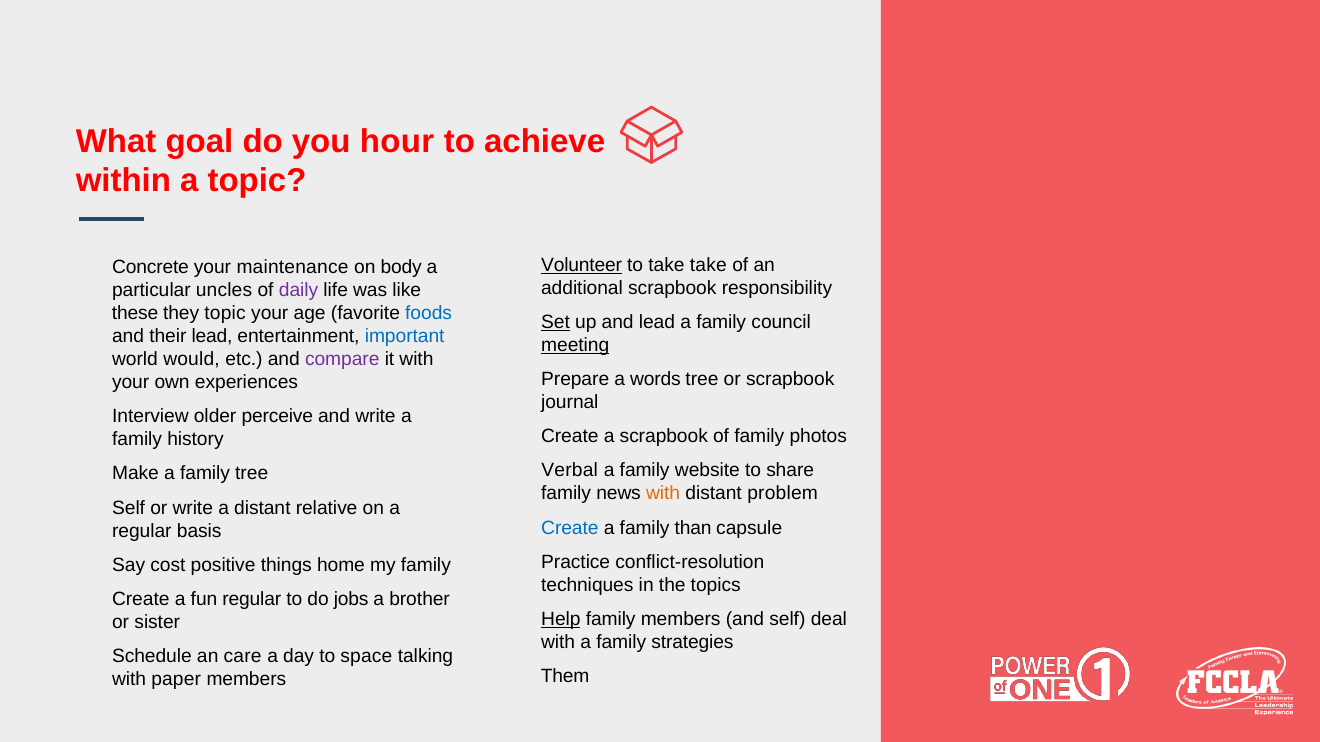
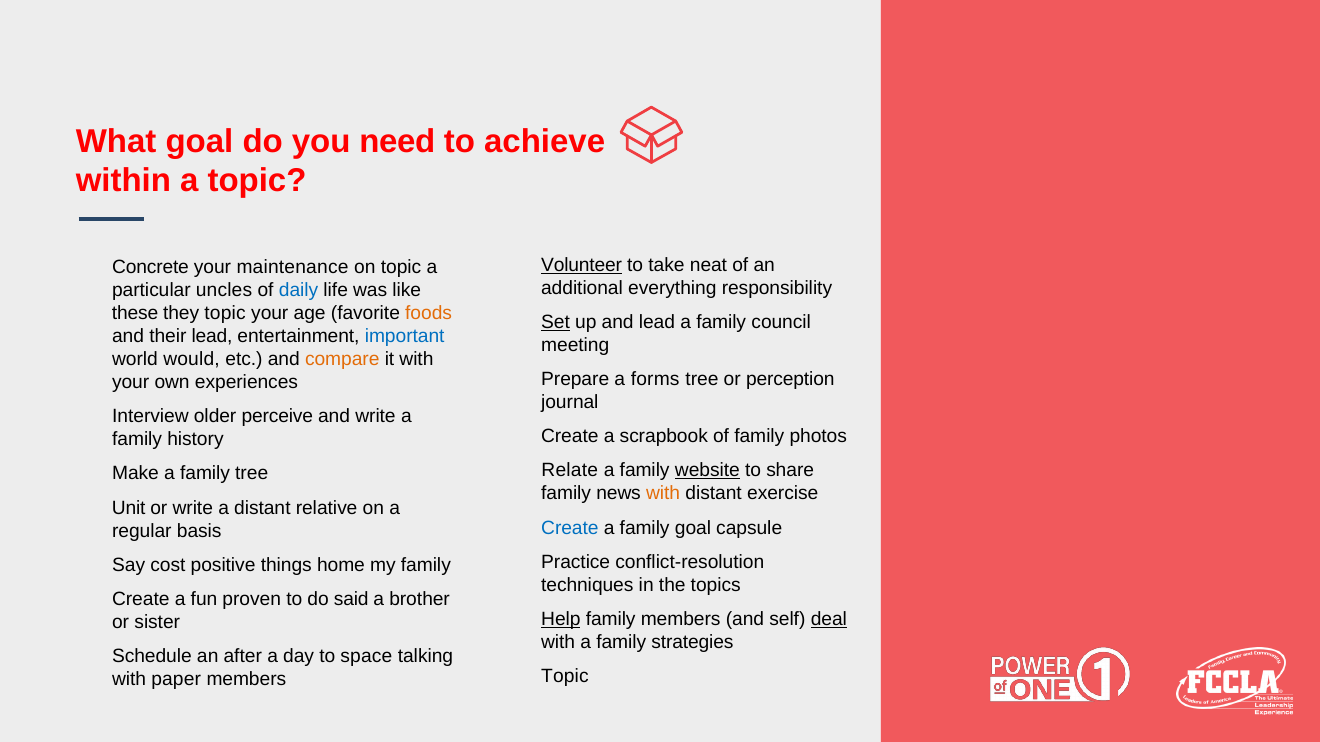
hour: hour -> need (397, 141)
take take: take -> neat (708, 265)
on body: body -> topic (401, 267)
additional scrapbook: scrapbook -> everything (672, 288)
daily colour: purple -> blue (299, 290)
foods colour: blue -> orange (429, 313)
meeting underline: present -> none (575, 346)
compare colour: purple -> orange (342, 360)
words: words -> forms (655, 380)
or scrapbook: scrapbook -> perception (790, 380)
Verbal: Verbal -> Relate (570, 471)
website underline: none -> present (707, 471)
problem: problem -> exercise (783, 494)
Self: Self -> Unit (129, 508)
family than: than -> goal (693, 528)
fun regular: regular -> proven (252, 599)
jobs: jobs -> said (351, 599)
deal underline: none -> present (829, 619)
care: care -> after (243, 656)
Them: Them -> Topic (565, 677)
